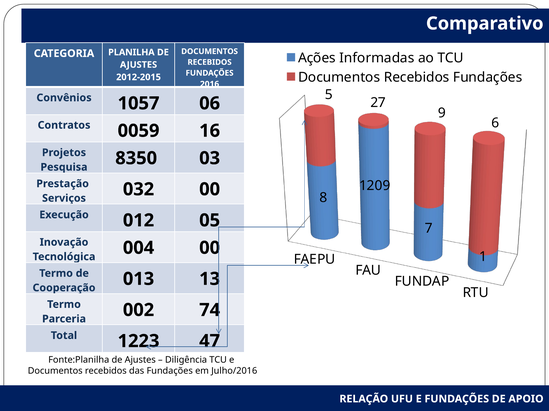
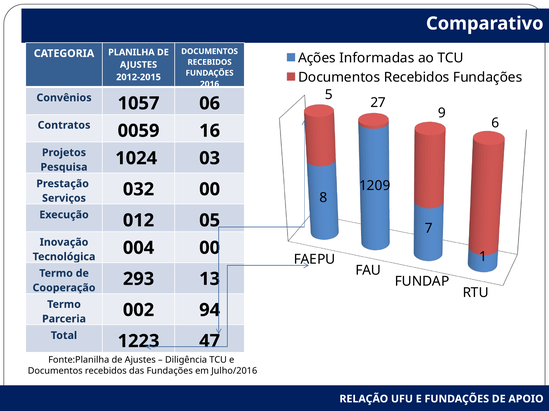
8350: 8350 -> 1024 (136, 158)
013: 013 -> 293 (139, 279)
74: 74 -> 94 (210, 311)
